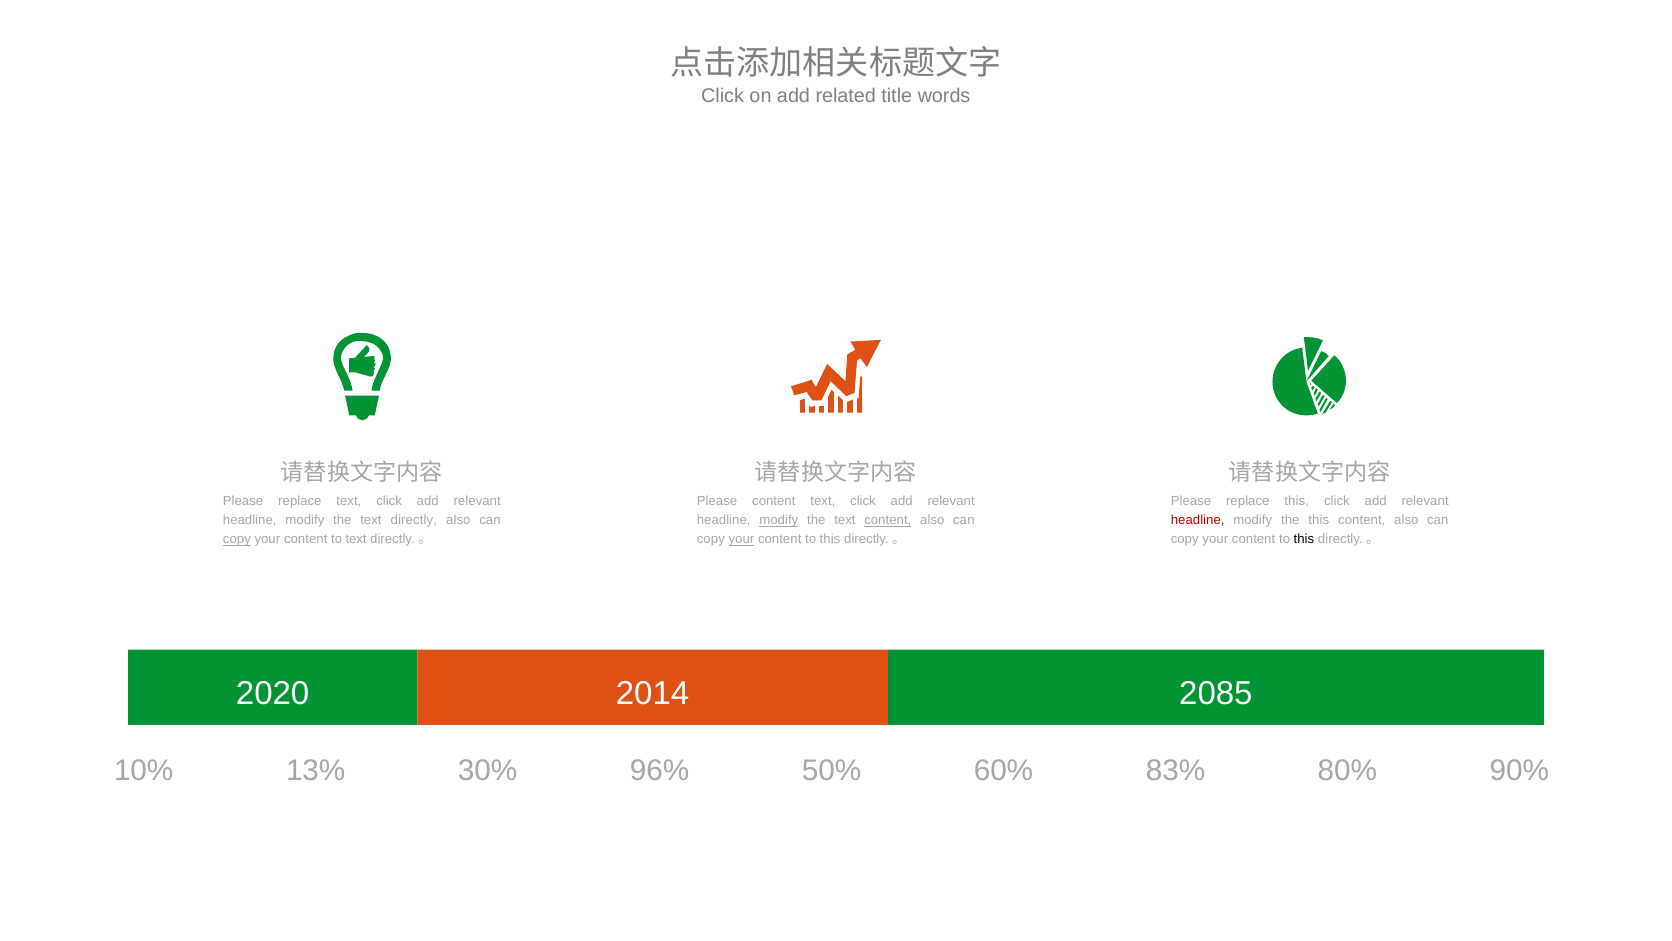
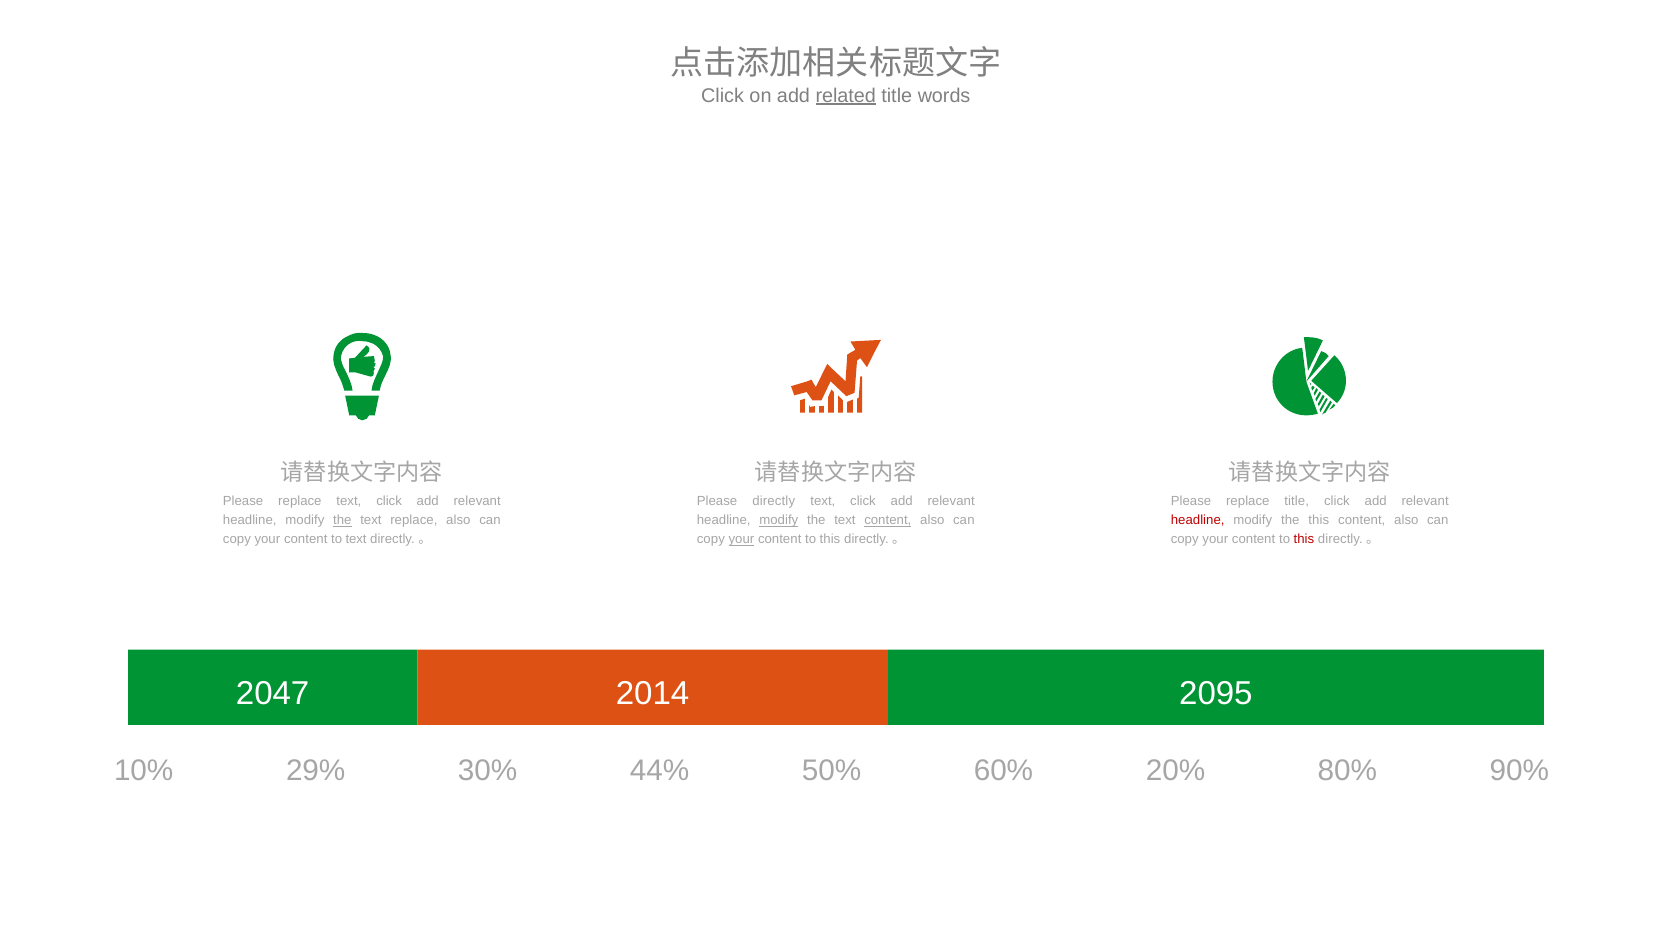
related underline: none -> present (846, 95)
Please content: content -> directly (774, 501)
replace this: this -> title (1297, 501)
the underline: none -> present (342, 520)
directly: directly -> replace (414, 520)
copy underline: present -> none (237, 539)
this colour: black -> red (1304, 539)
2020: 2020 -> 2047 (273, 693)
2085: 2085 -> 2095 (1216, 693)
13%: 13% -> 29% (316, 770)
96%: 96% -> 44% (660, 770)
83%: 83% -> 20% (1176, 770)
